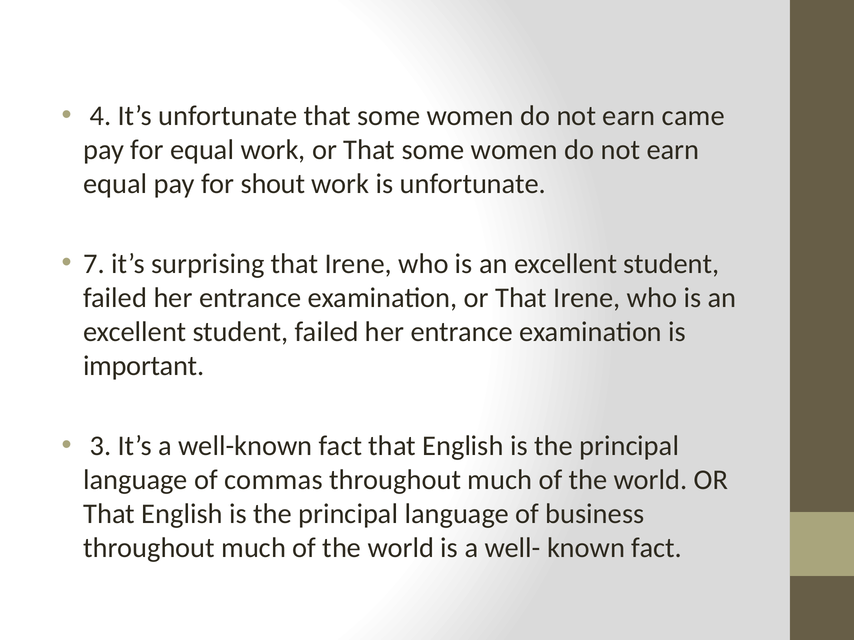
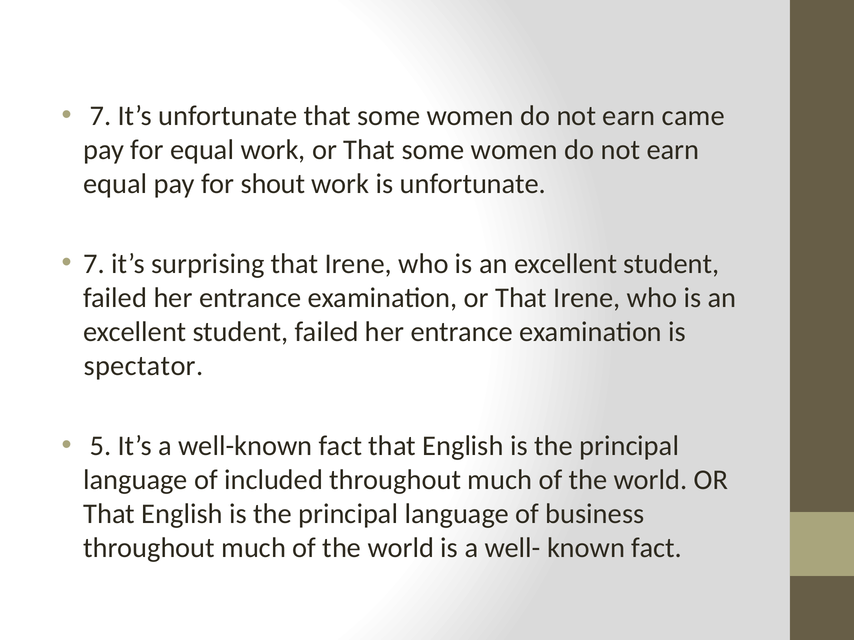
4: 4 -> 7 (100, 116)
important: important -> spectator (143, 366)
3: 3 -> 5 (100, 446)
commas: commas -> included (274, 480)
